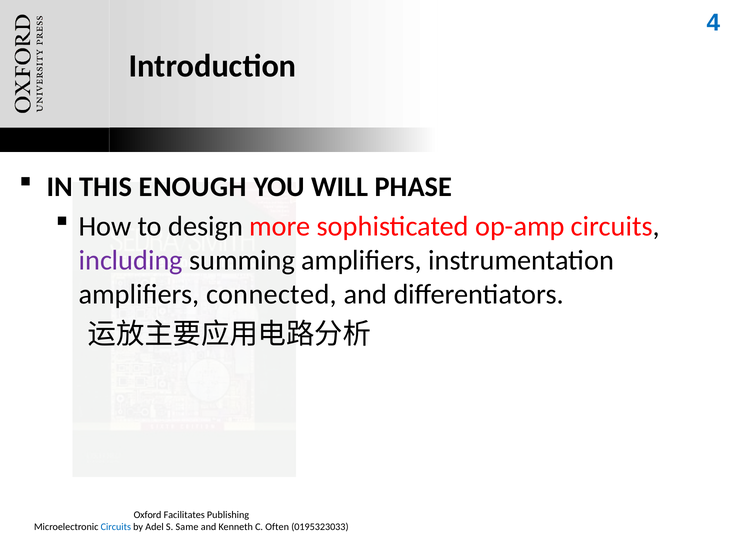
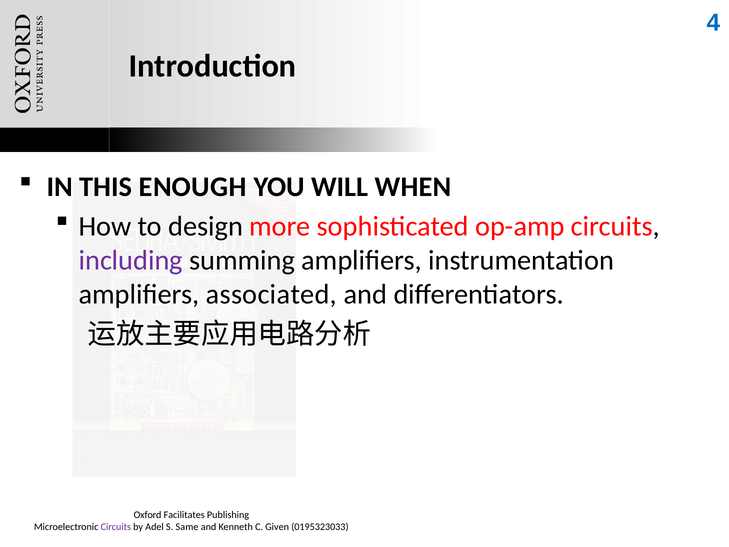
PHASE: PHASE -> WHEN (413, 187)
connected: connected -> associated (271, 294)
Circuits colour: blue -> purple (116, 527)
Often: Often -> Given (277, 527)
